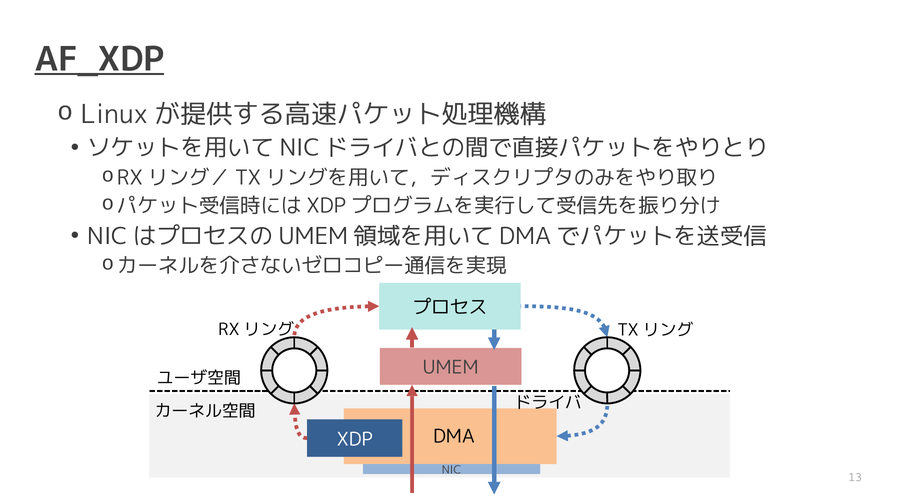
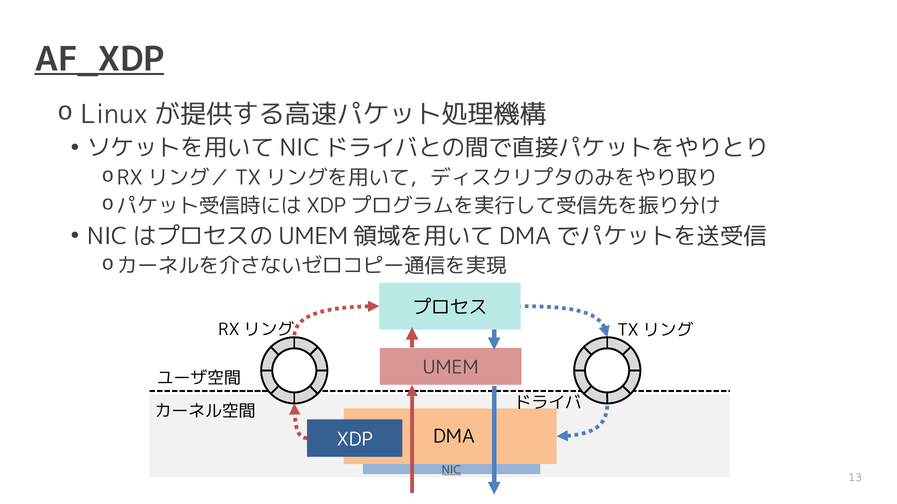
NIC underline: none -> present (452, 470)
